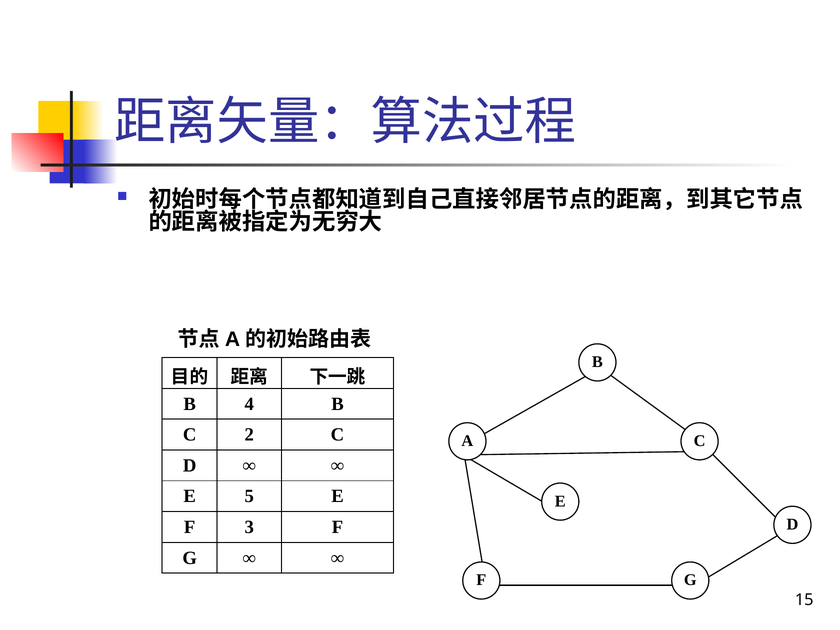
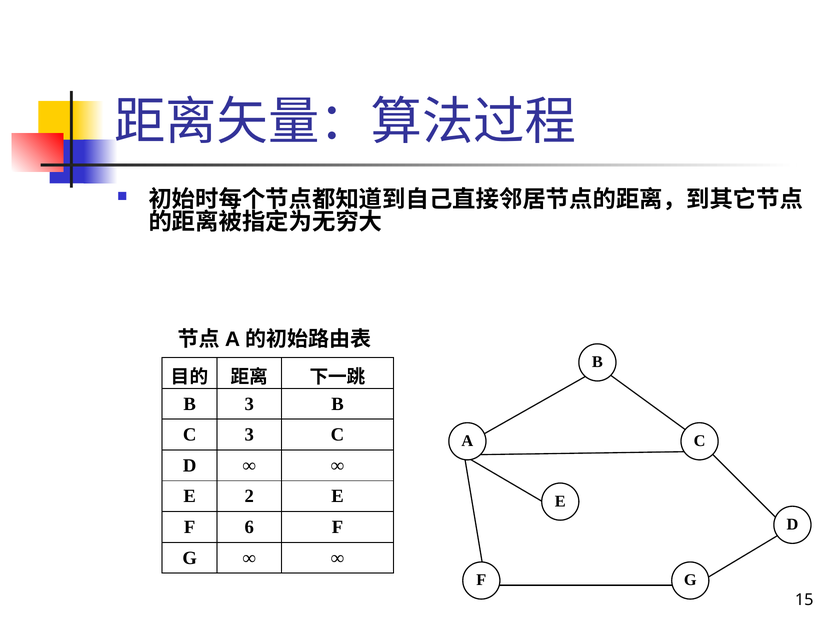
B 4: 4 -> 3 (249, 404)
C 2: 2 -> 3 (249, 435)
5: 5 -> 2 (249, 496)
3: 3 -> 6 (249, 527)
